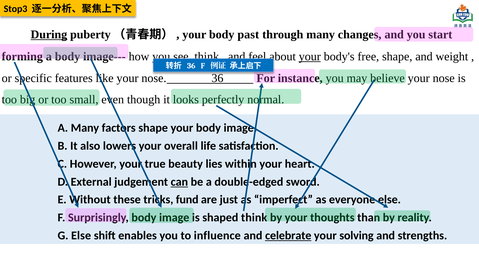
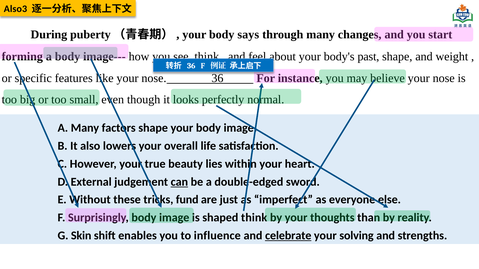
Stop3: Stop3 -> Also3 (15, 9)
During underline: present -> none (49, 35)
past: past -> says (248, 35)
your underline: present -> none (310, 57)
free: free -> past (368, 57)
G Else: Else -> Skin (81, 236)
